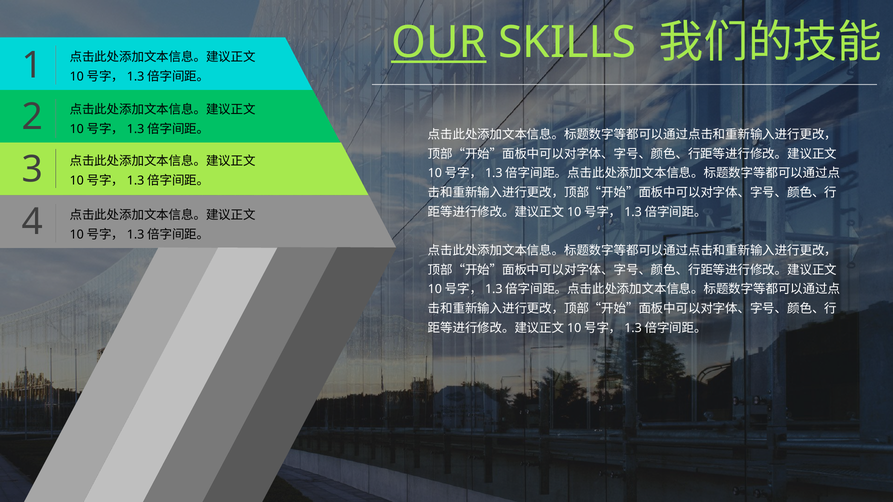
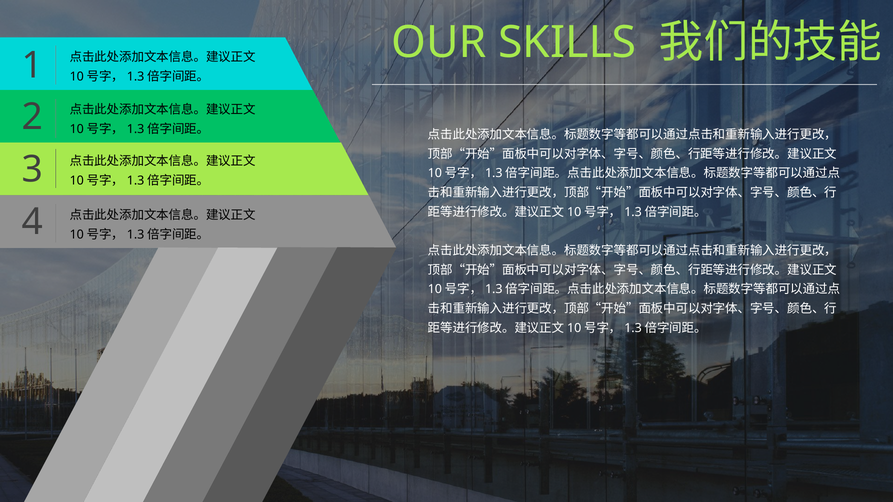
OUR underline: present -> none (439, 43)
